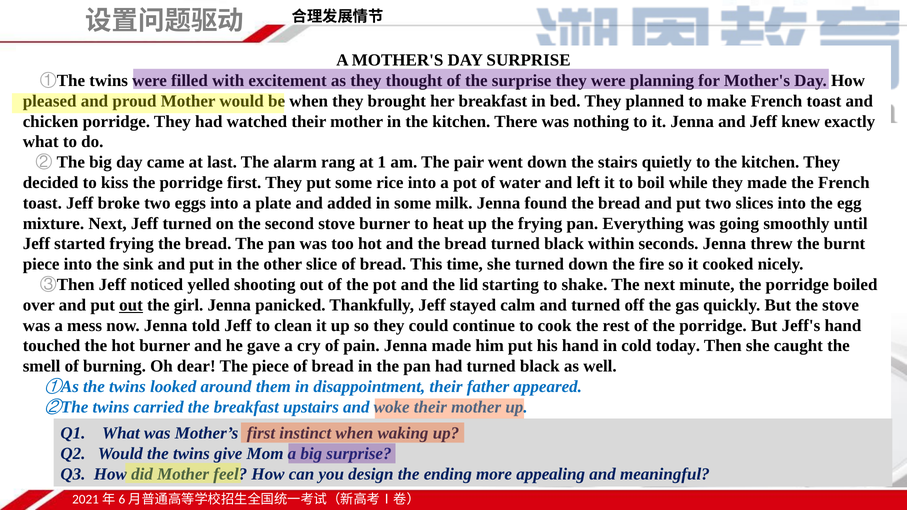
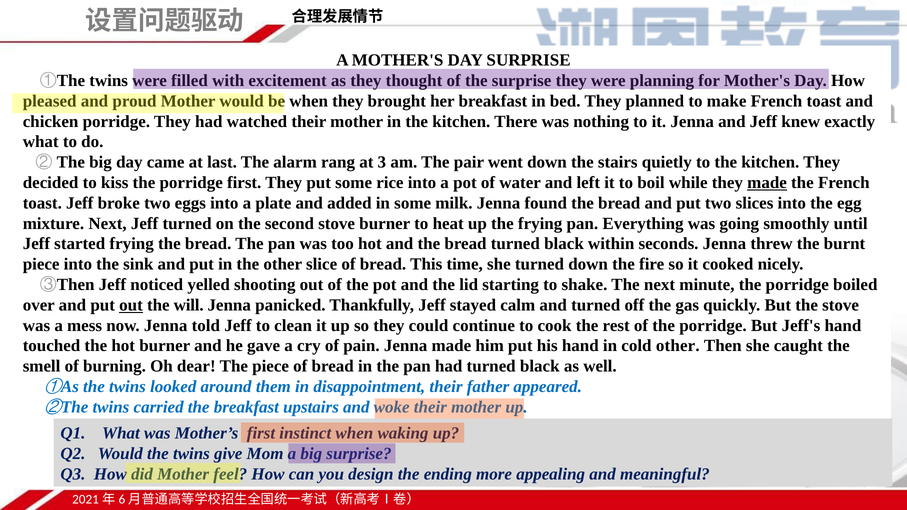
1: 1 -> 3 (382, 162)
made underline: none -> present (767, 183)
girl: girl -> will (189, 305)
cold today: today -> other (678, 346)
